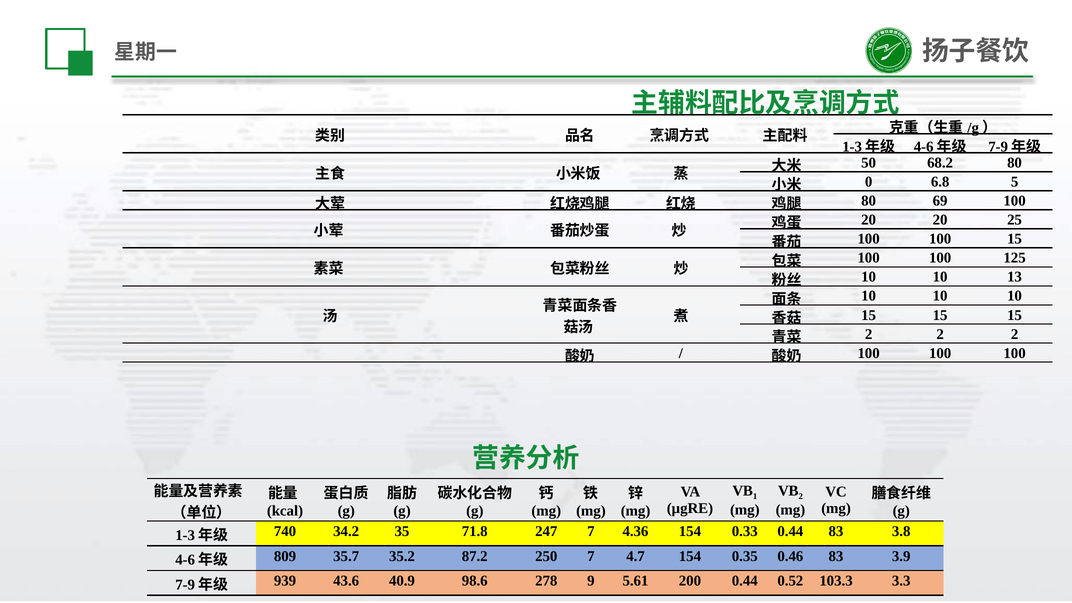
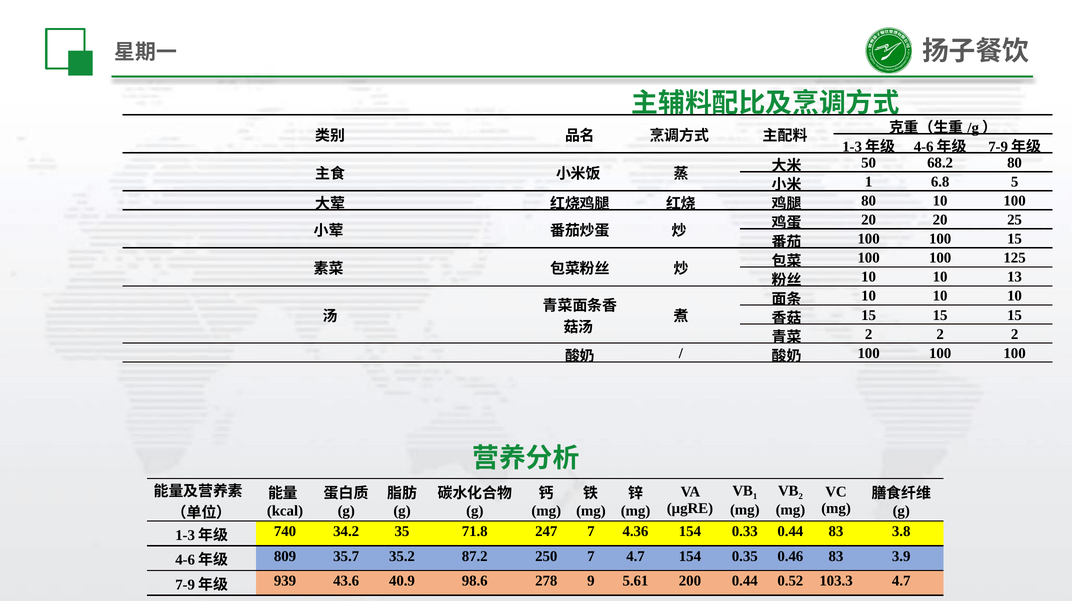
0: 0 -> 1 (869, 182)
80 69: 69 -> 10 (940, 201)
103.3 3.3: 3.3 -> 4.7 (901, 581)
